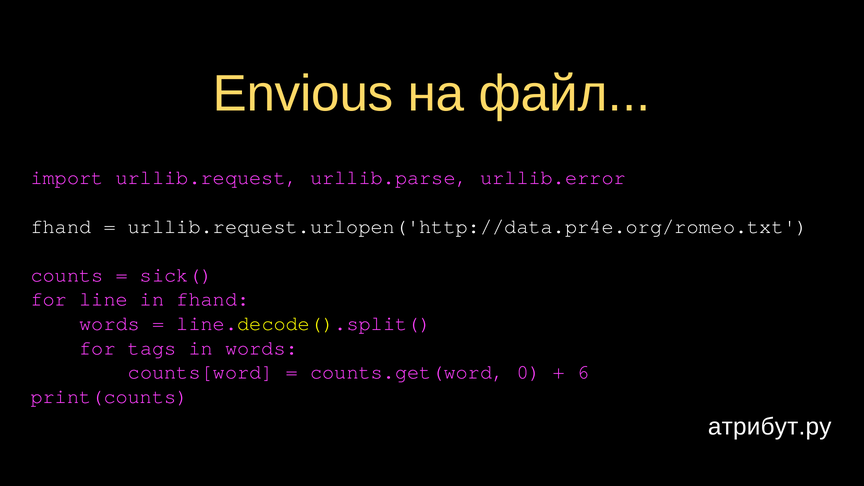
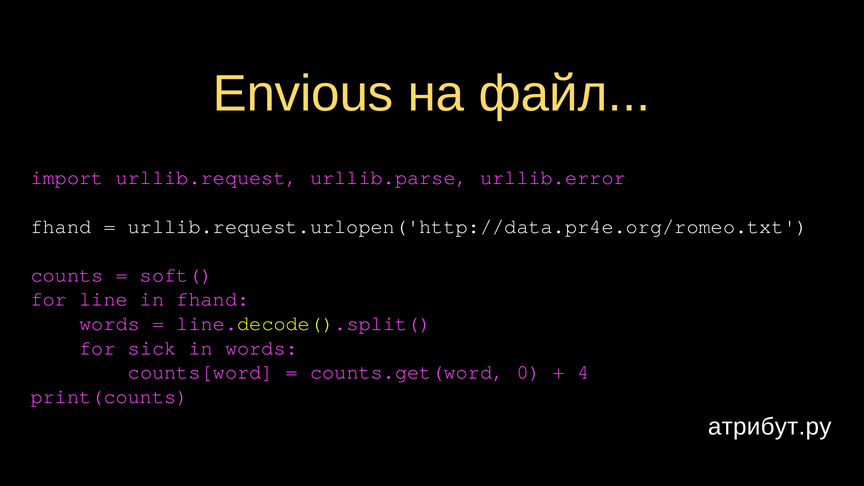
sick(: sick( -> soft( (176, 275)
tags: tags -> sick (152, 348)
6: 6 -> 4 (583, 372)
